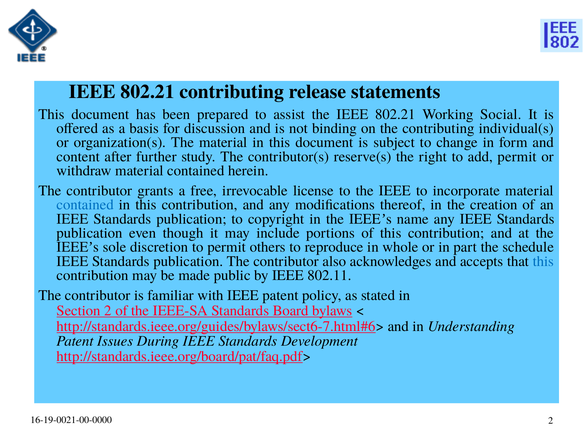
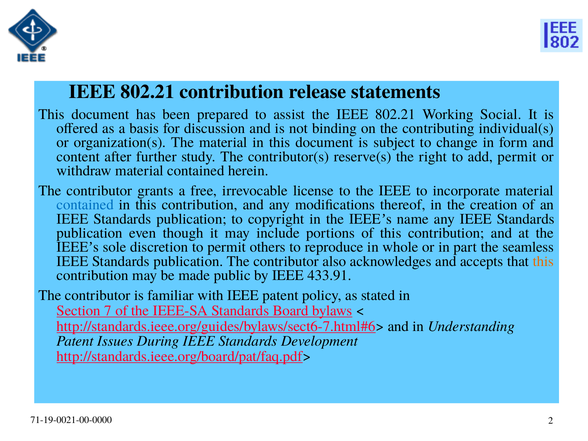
802.21 contributing: contributing -> contribution (232, 92)
schedule: schedule -> seamless (528, 247)
this colour: blue -> orange (543, 261)
802.11: 802.11 -> 433.91 (330, 275)
Section 2: 2 -> 7 (108, 311)
16-19-0021-00-0000: 16-19-0021-00-0000 -> 71-19-0021-00-0000 (71, 420)
